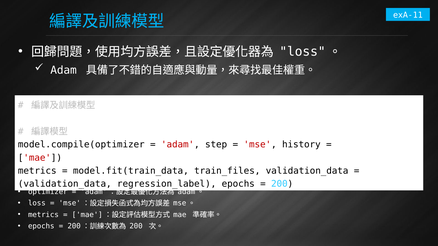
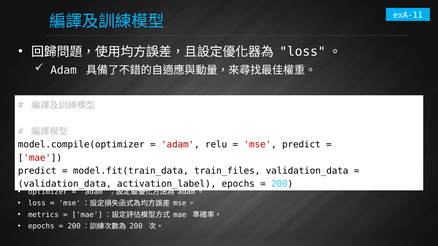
step: step -> relu (216, 145)
mse history: history -> predict (301, 145)
metrics: metrics -> predict (37, 171)
regression_label: regression_label -> activation_label (167, 184)
